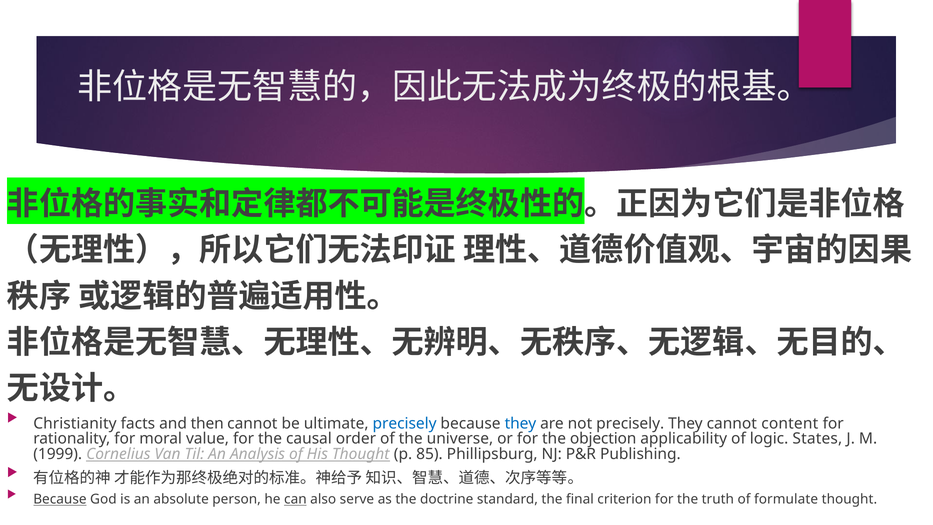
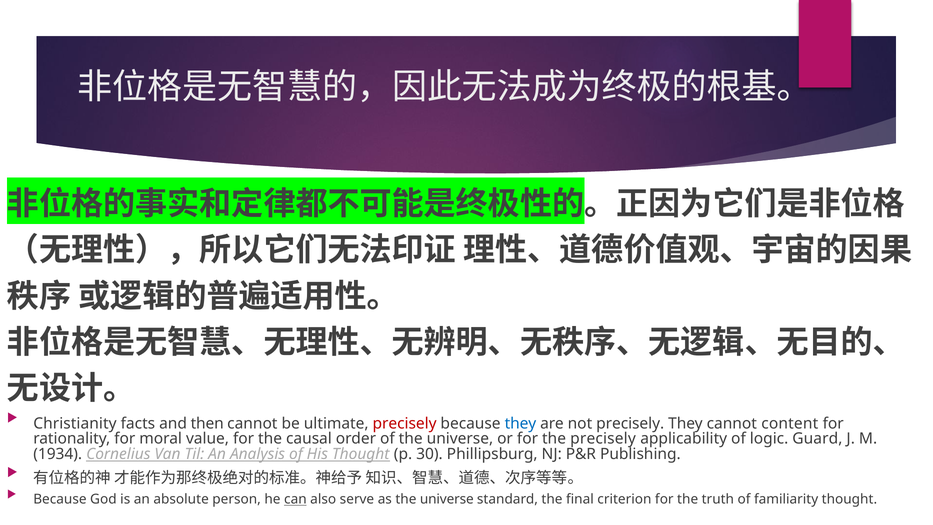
precisely colour: blue -> red (405, 423)
the objection: objection -> precisely (603, 438)
States: States -> Guard (817, 438)
1999: 1999 -> 1934 (58, 454)
85: 85 -> 30 (429, 454)
Because underline: present -> none (60, 499)
as the doctrine: doctrine -> universe (447, 499)
formulate: formulate -> familiarity (786, 499)
